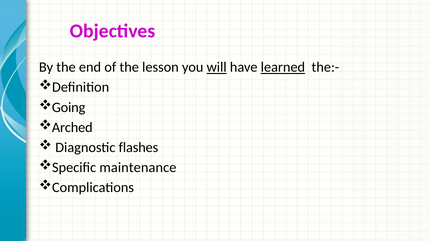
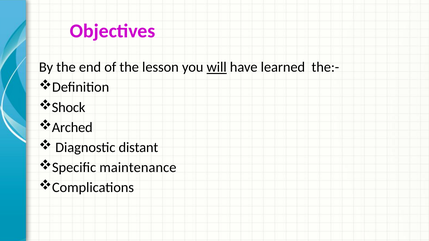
learned underline: present -> none (283, 67)
Going: Going -> Shock (69, 107)
flashes: flashes -> distant (138, 148)
